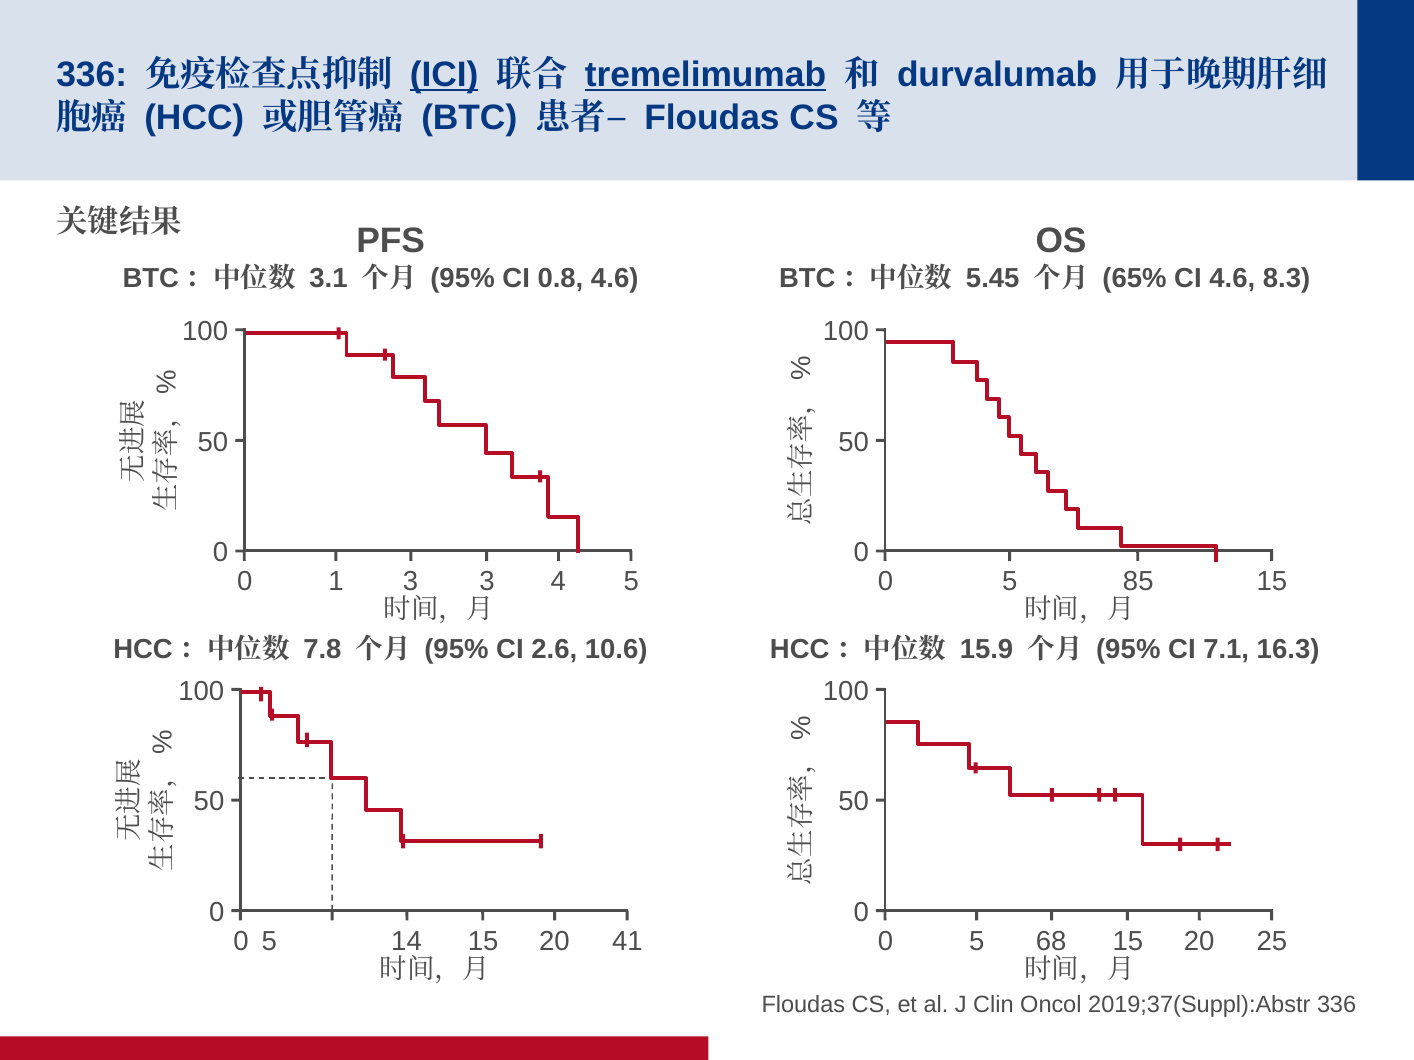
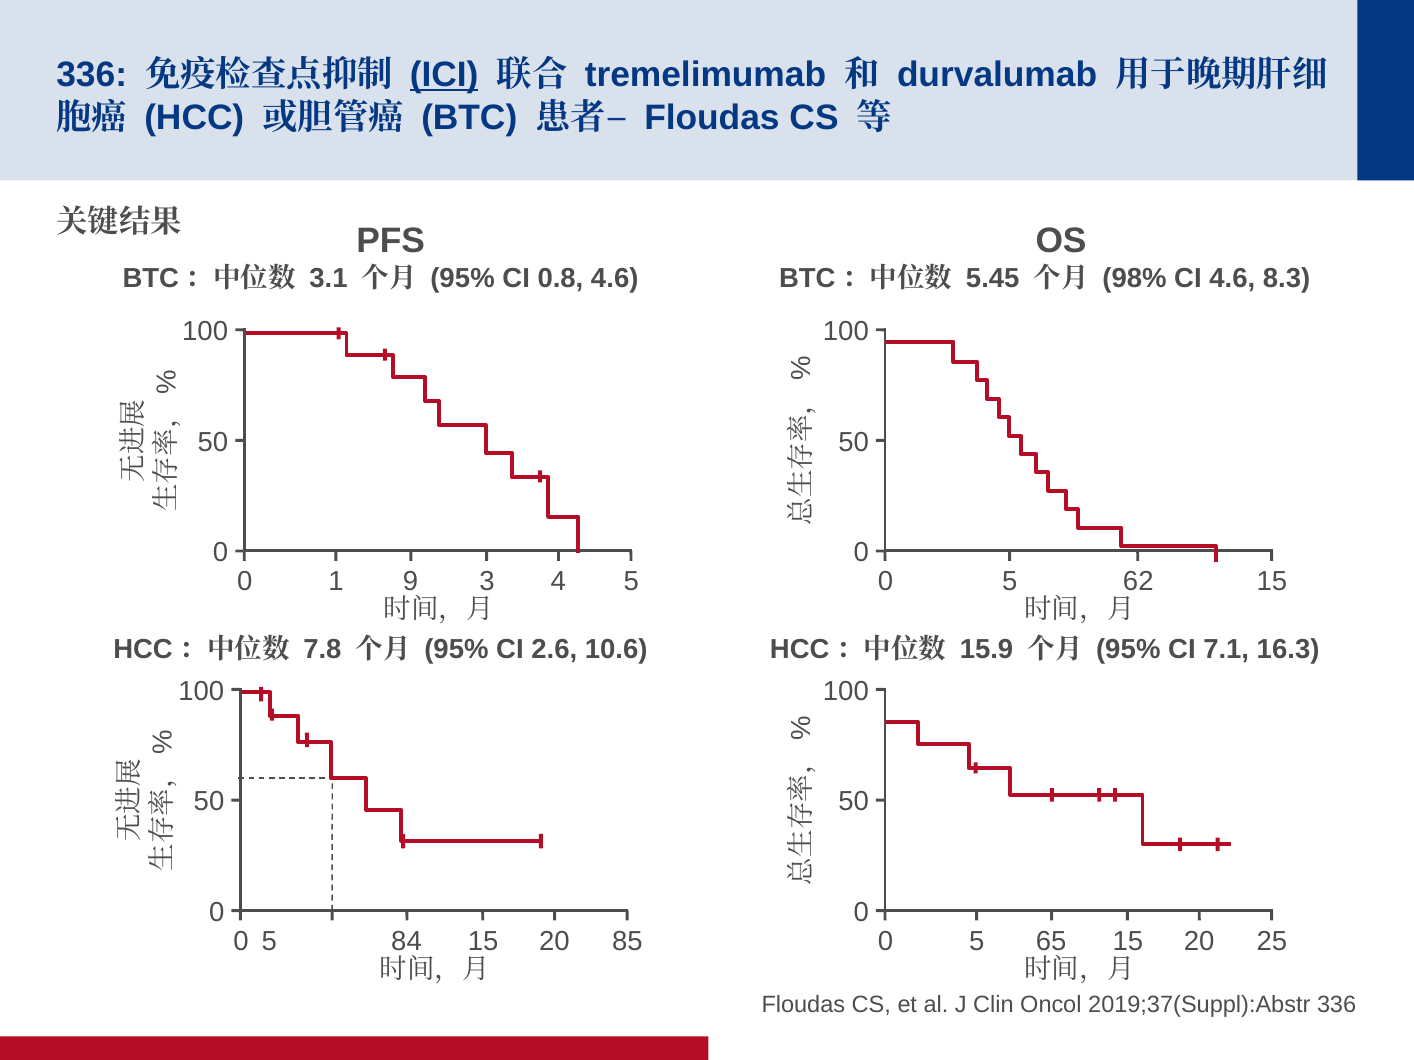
tremelimumab underline: present -> none (705, 75)
65%: 65% -> 98% (1134, 279)
1 3: 3 -> 9 (410, 582)
85: 85 -> 62 (1138, 582)
14: 14 -> 84 (407, 941)
41: 41 -> 85 (627, 941)
68: 68 -> 65 (1051, 941)
